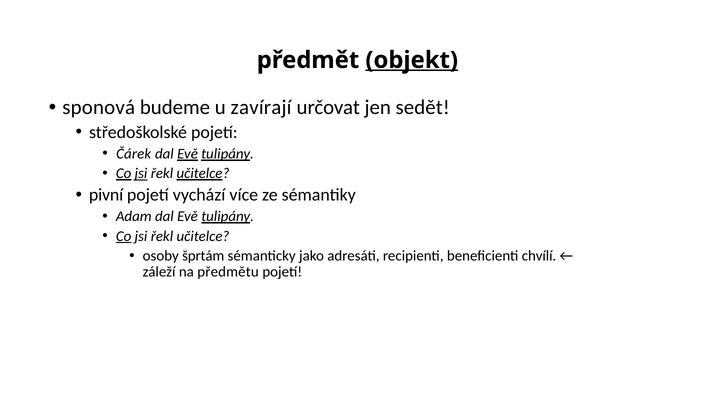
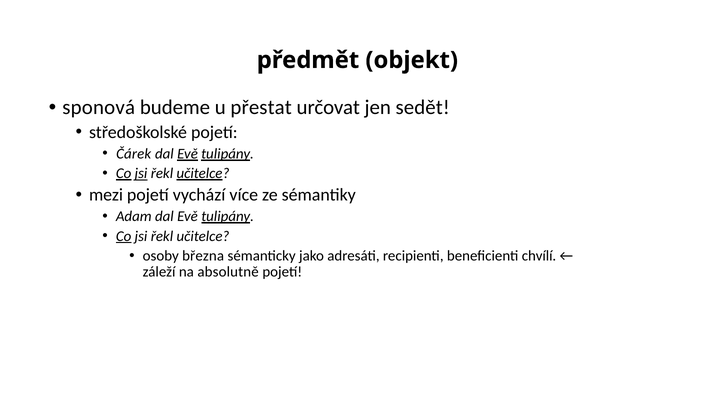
objekt underline: present -> none (412, 60)
zavírají: zavírají -> přestat (261, 108)
pivní: pivní -> mezi (106, 195)
šprtám: šprtám -> března (203, 256)
předmětu: předmětu -> absolutně (228, 272)
